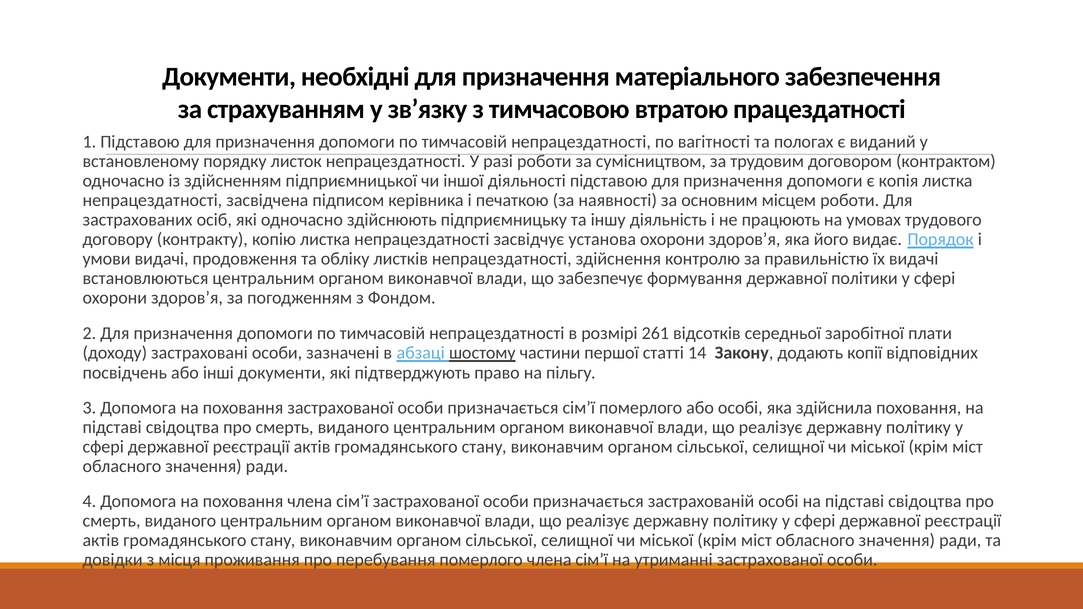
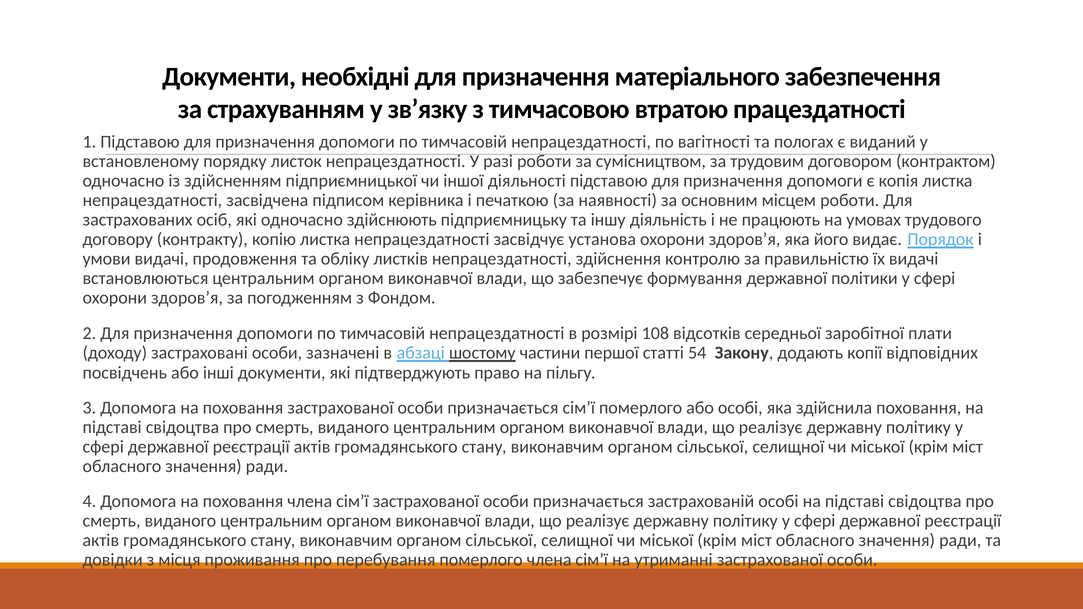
261: 261 -> 108 (655, 333)
14: 14 -> 54 (697, 353)
